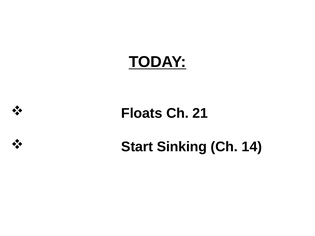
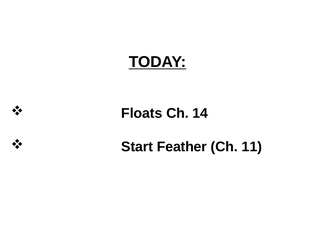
21: 21 -> 14 (200, 113)
Sinking: Sinking -> Feather (182, 147)
14: 14 -> 11 (252, 147)
